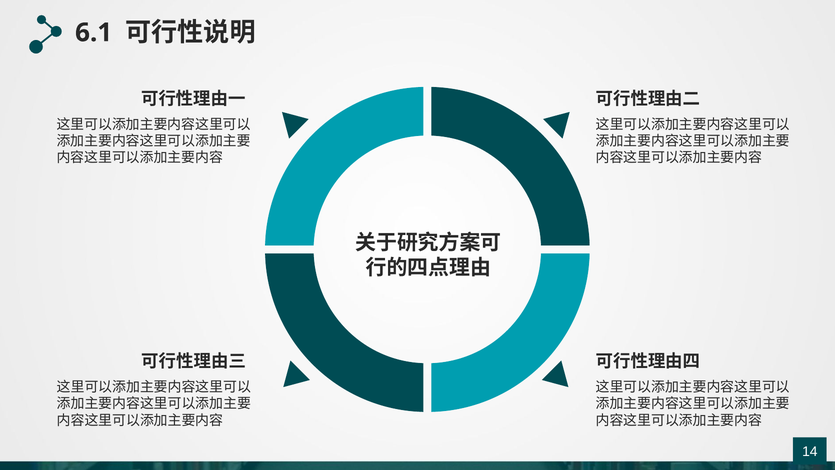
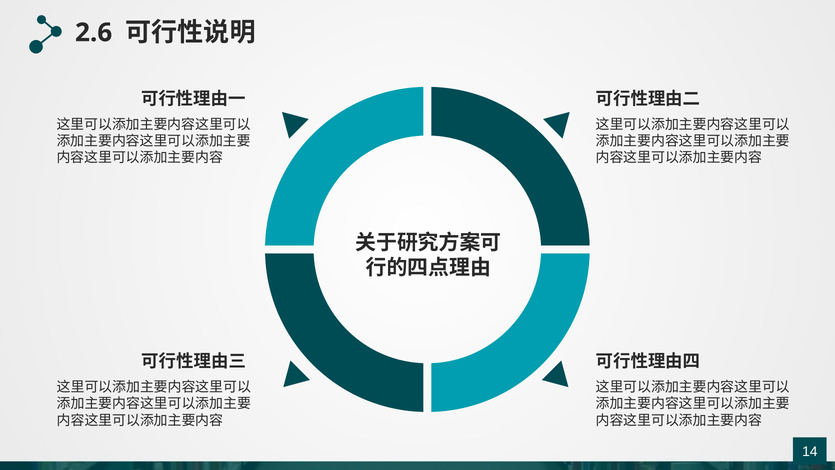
6.1: 6.1 -> 2.6 (94, 33)
